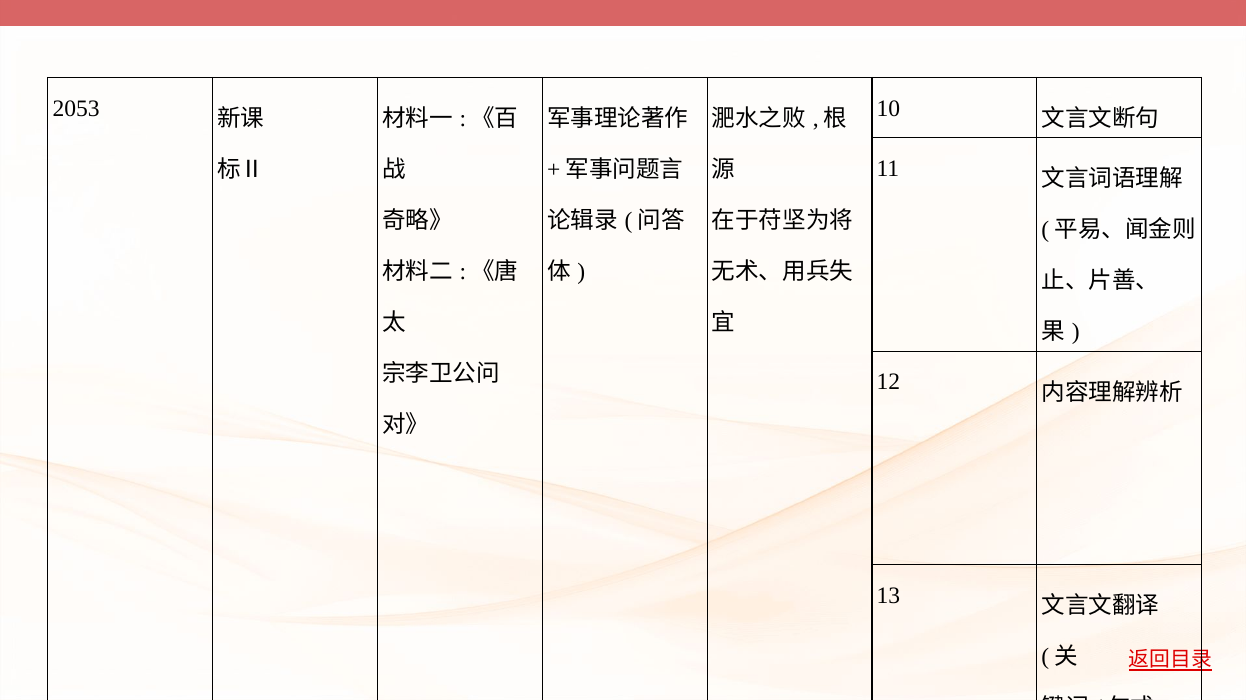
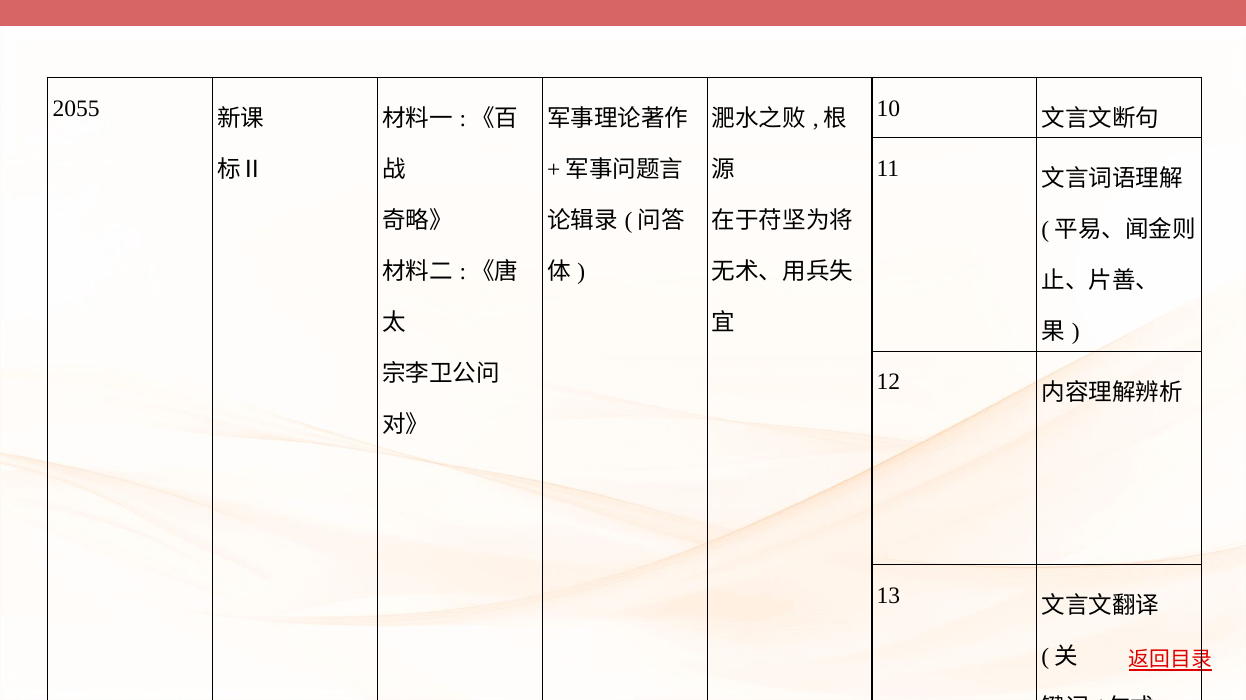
2053: 2053 -> 2055 (76, 109)
